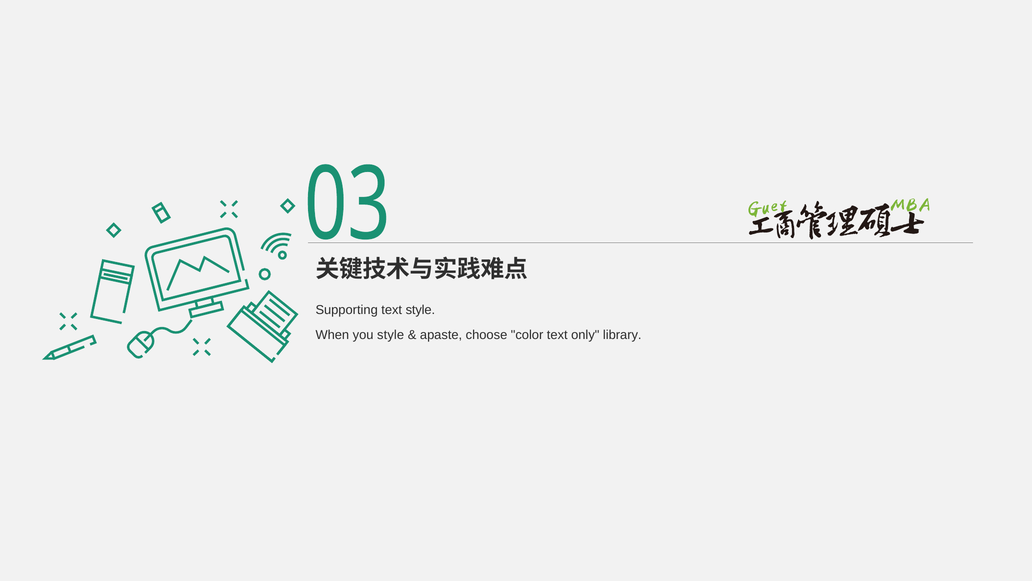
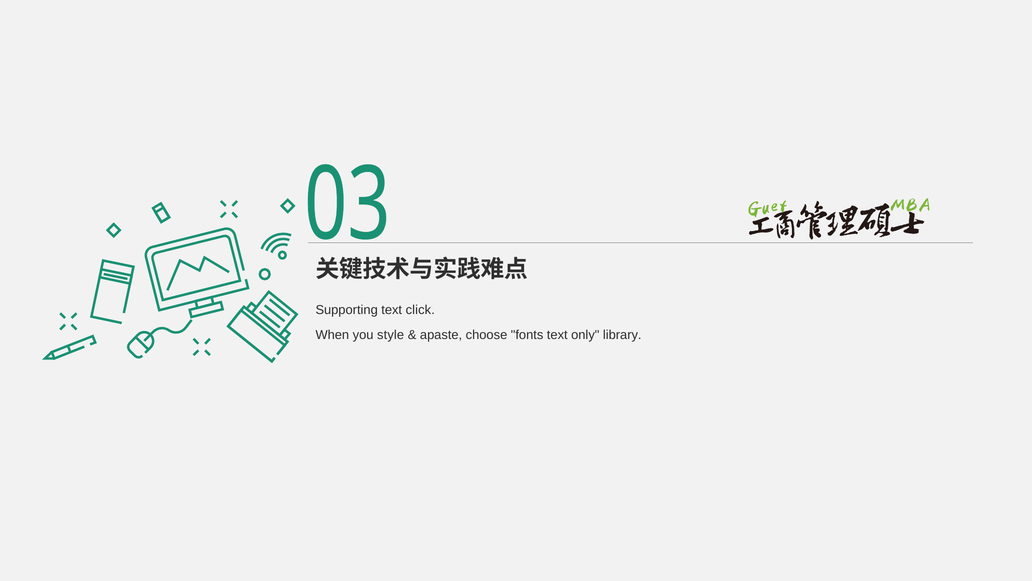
text style: style -> click (420, 310)
color: color -> fonts (527, 335)
